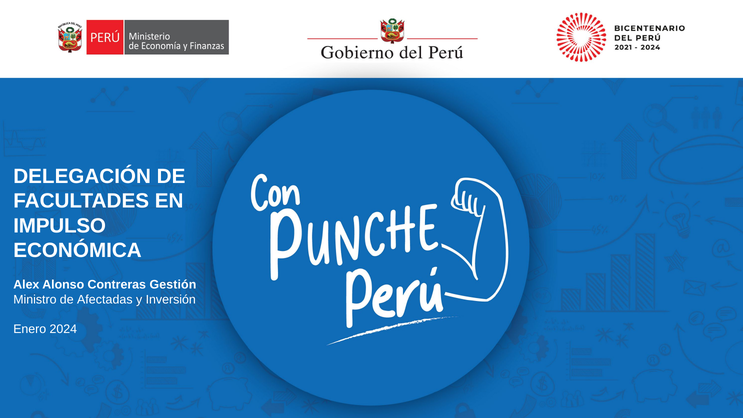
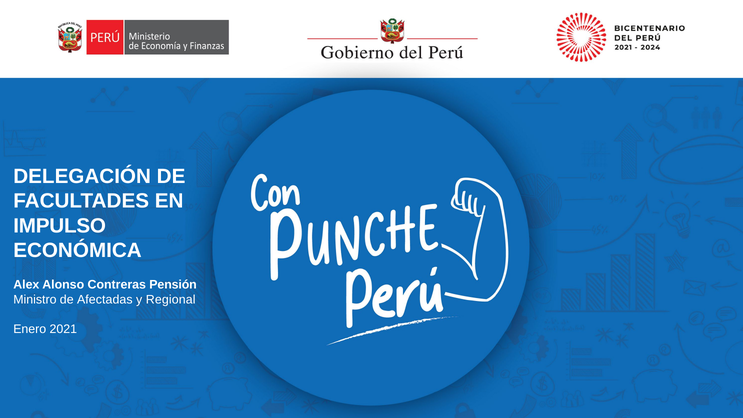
Gestión: Gestión -> Pensión (173, 285)
Inversión: Inversión -> Regional (171, 300)
2024: 2024 -> 2021 (63, 329)
